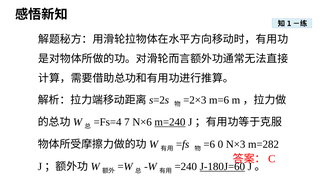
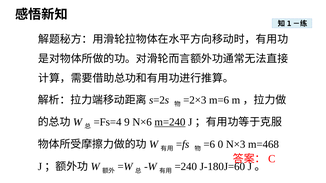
7: 7 -> 9 (127, 122)
m=282: m=282 -> m=468 (263, 145)
J-180J=60 underline: present -> none (222, 167)
